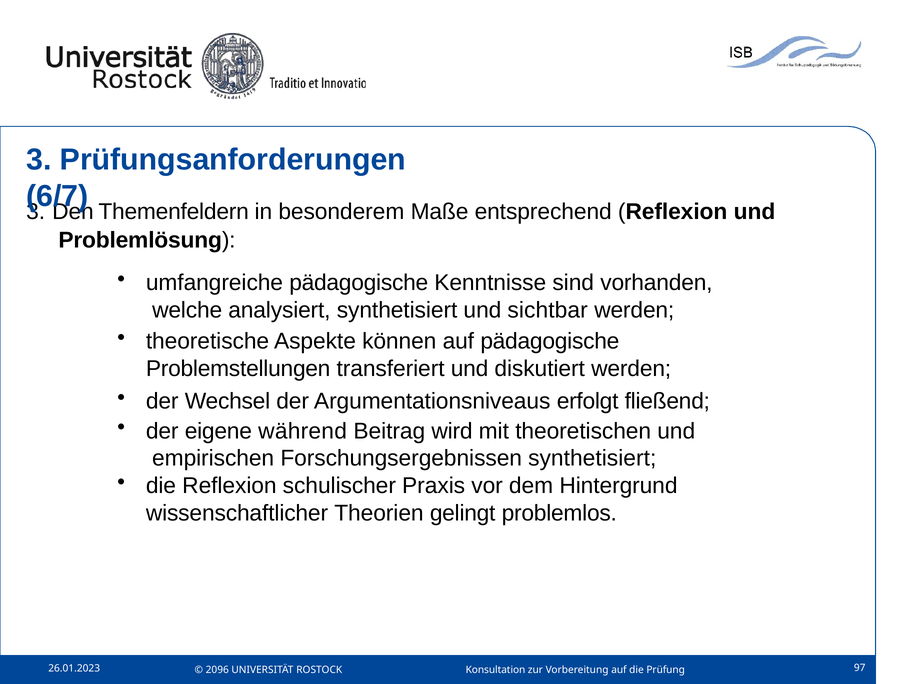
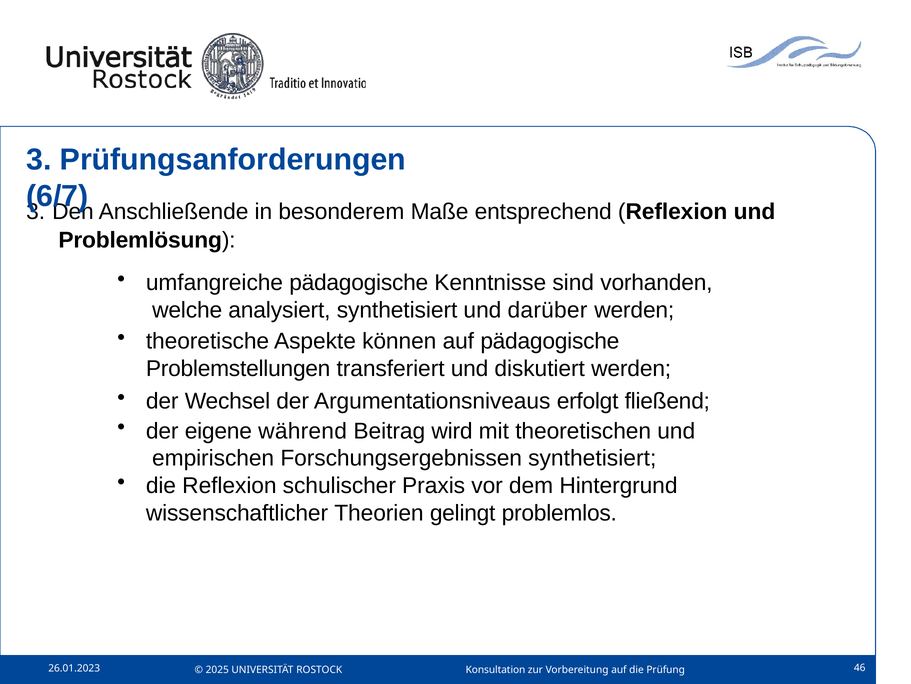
Themenfeldern: Themenfeldern -> Anschließende (174, 212)
sichtbar: sichtbar -> darüber (548, 310)
97: 97 -> 46 (860, 667)
2096: 2096 -> 2025 (217, 669)
